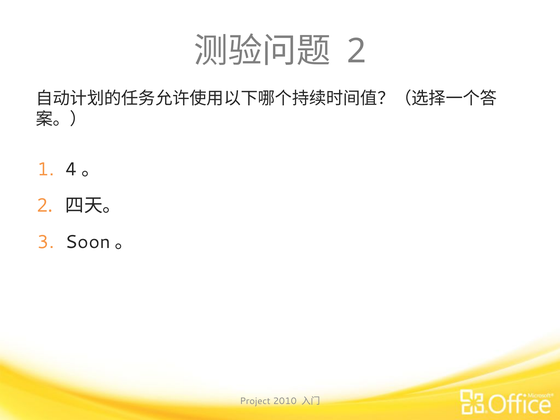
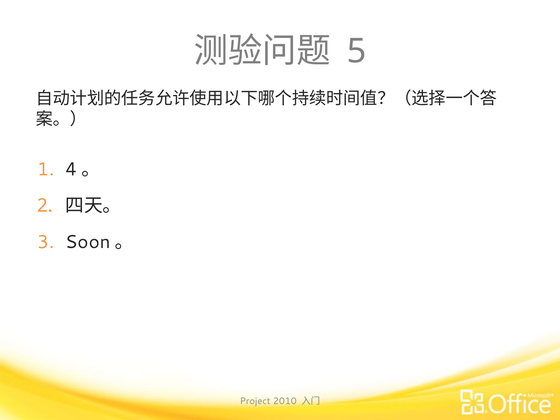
2: 2 -> 5 (356, 51)
